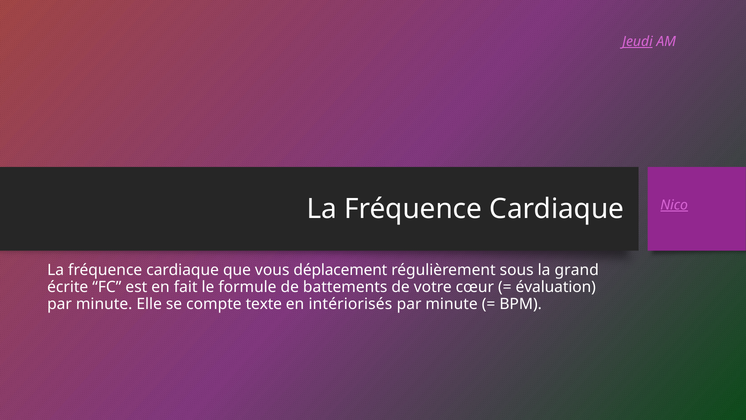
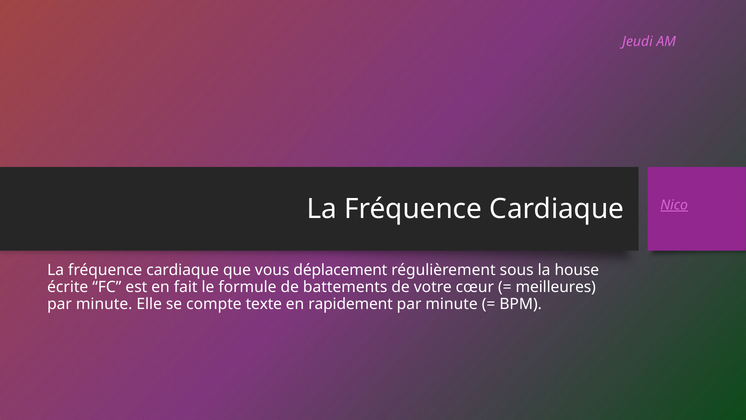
Jeudi underline: present -> none (637, 41)
grand: grand -> house (577, 270)
évaluation: évaluation -> meilleures (556, 287)
intériorisés: intériorisés -> rapidement (351, 304)
